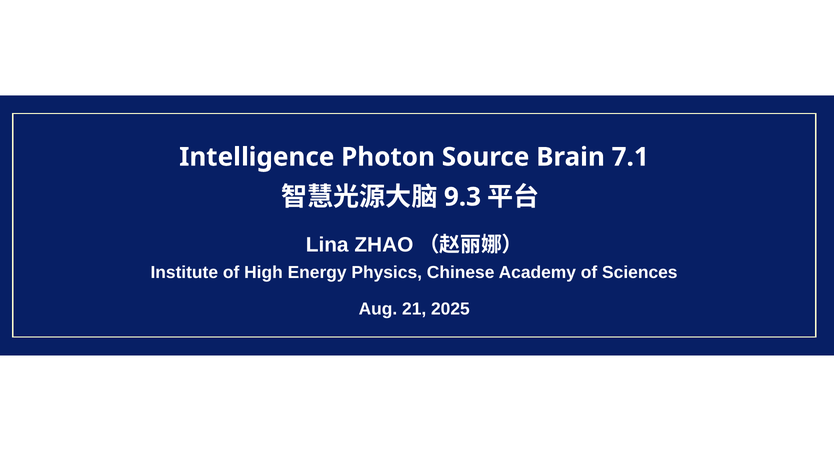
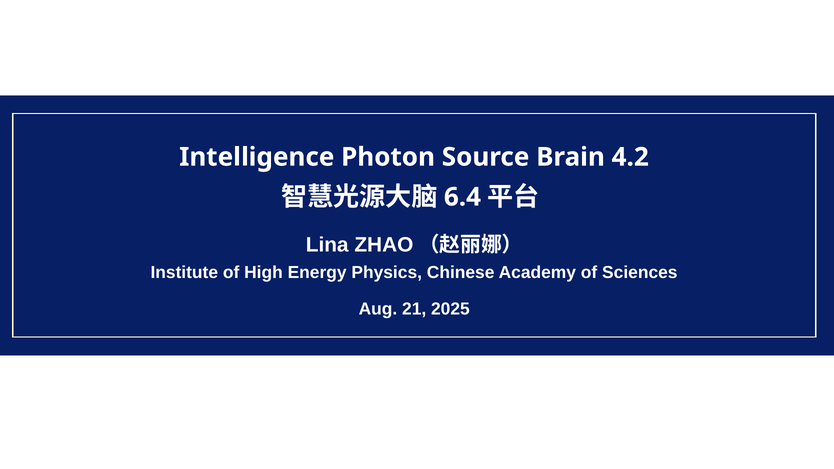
7.1: 7.1 -> 4.2 (630, 157)
9.3: 9.3 -> 6.4 (462, 197)
